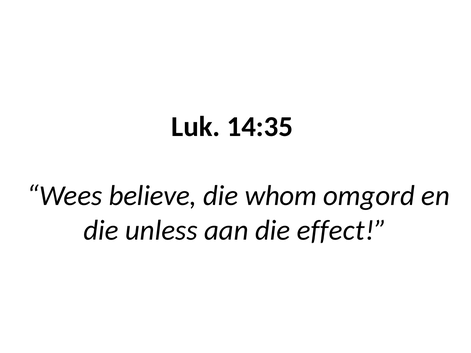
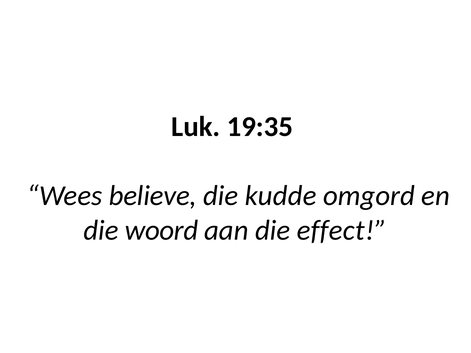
14:35: 14:35 -> 19:35 (260, 127)
whom: whom -> kudde (281, 196)
unless: unless -> woord (162, 230)
